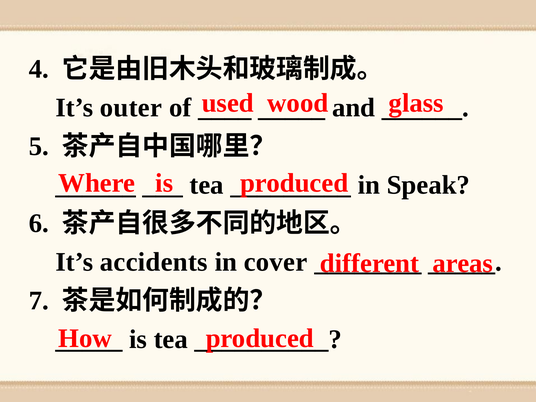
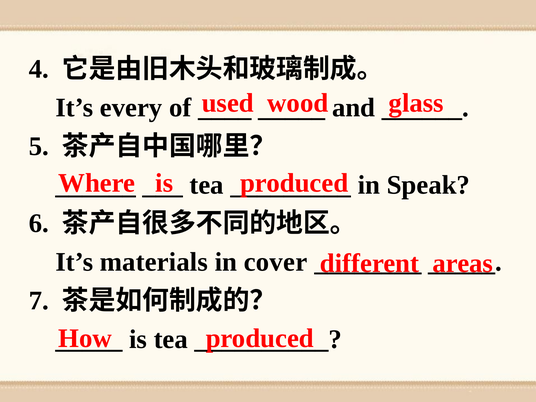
outer: outer -> every (131, 108)
accidents: accidents -> materials (154, 262)
